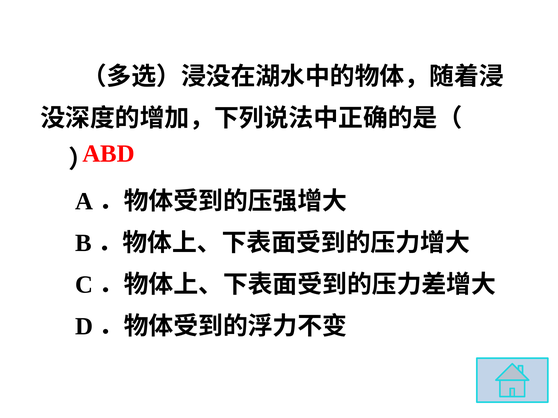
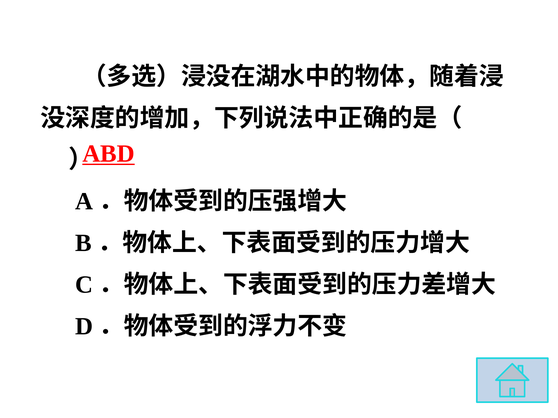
ABD underline: none -> present (109, 154)
